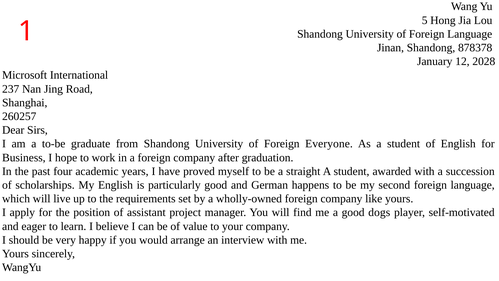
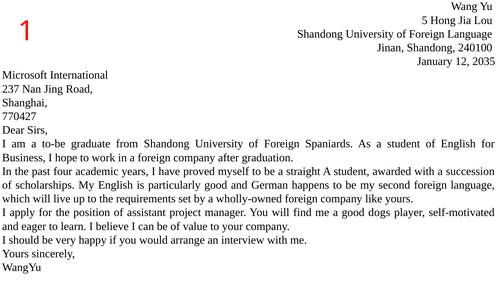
878378: 878378 -> 240100 (475, 48)
2028: 2028 -> 2035 (484, 61)
260257: 260257 -> 770427 (19, 116)
Everyone: Everyone -> Spaniards (329, 144)
